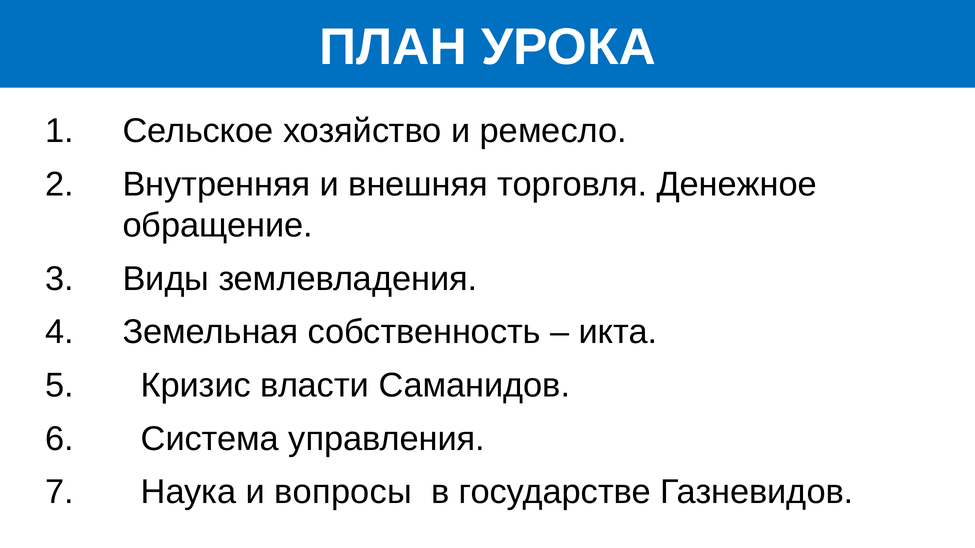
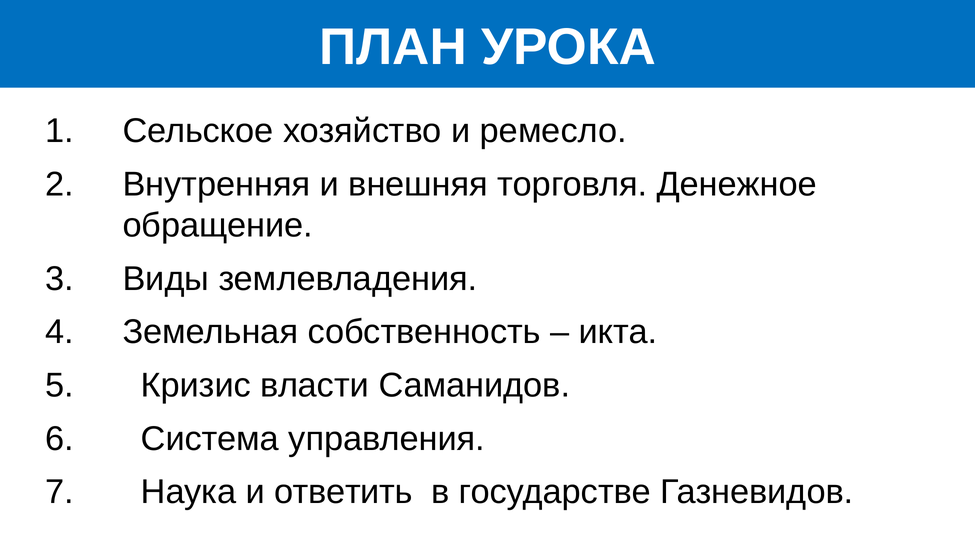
вопросы: вопросы -> ответить (343, 493)
